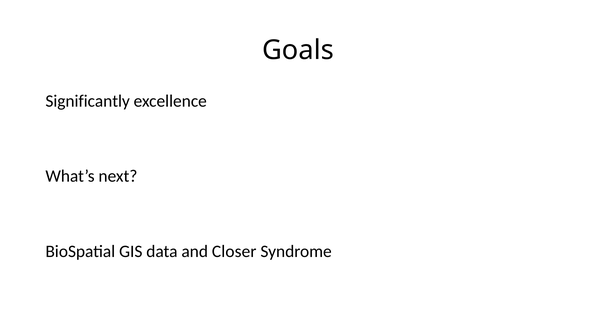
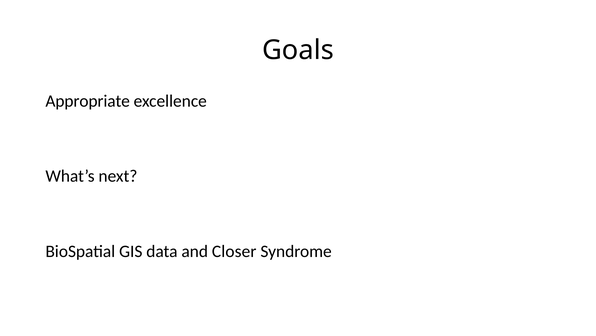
Significantly: Significantly -> Appropriate (88, 101)
